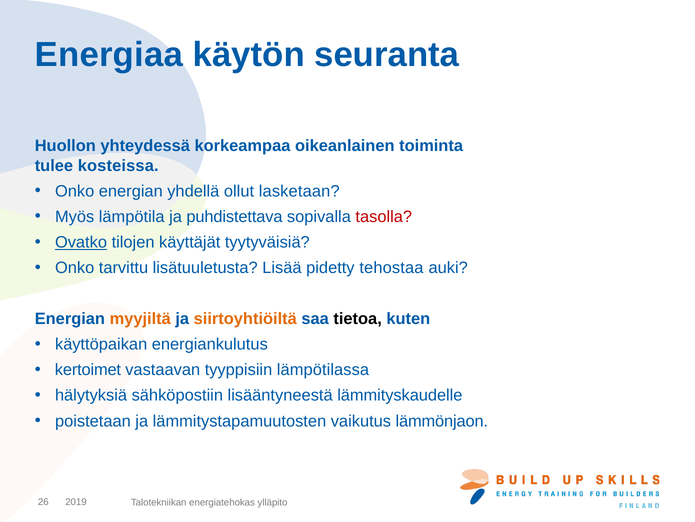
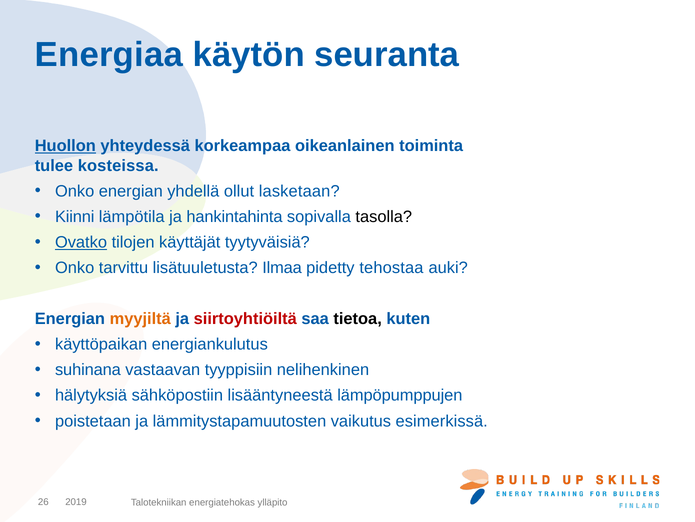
Huollon underline: none -> present (65, 146)
Myös: Myös -> Kiinni (75, 216)
puhdistettava: puhdistettava -> hankintahinta (235, 216)
tasolla colour: red -> black (384, 216)
Lisää: Lisää -> Ilmaa (282, 267)
siirtoyhtiöiltä colour: orange -> red (245, 318)
kertoimet: kertoimet -> suhinana (88, 369)
lämpötilassa: lämpötilassa -> nelihenkinen (323, 369)
lämmityskaudelle: lämmityskaudelle -> lämpöpumppujen (400, 395)
lämmönjaon: lämmönjaon -> esimerkissä (442, 421)
